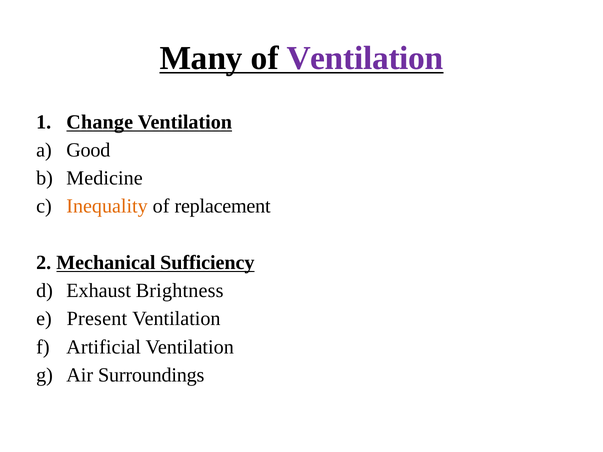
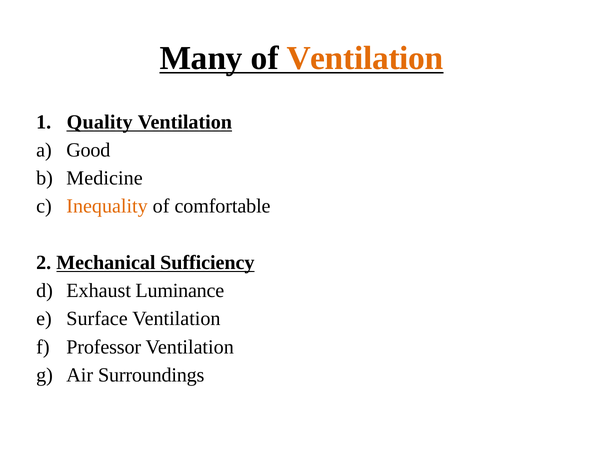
Ventilation colour: purple -> orange (365, 58)
Change: Change -> Quality (100, 122)
replacement: replacement -> comfortable (223, 206)
Brightness: Brightness -> Luminance (180, 291)
Present: Present -> Surface (97, 319)
Artificial: Artificial -> Professor (104, 347)
